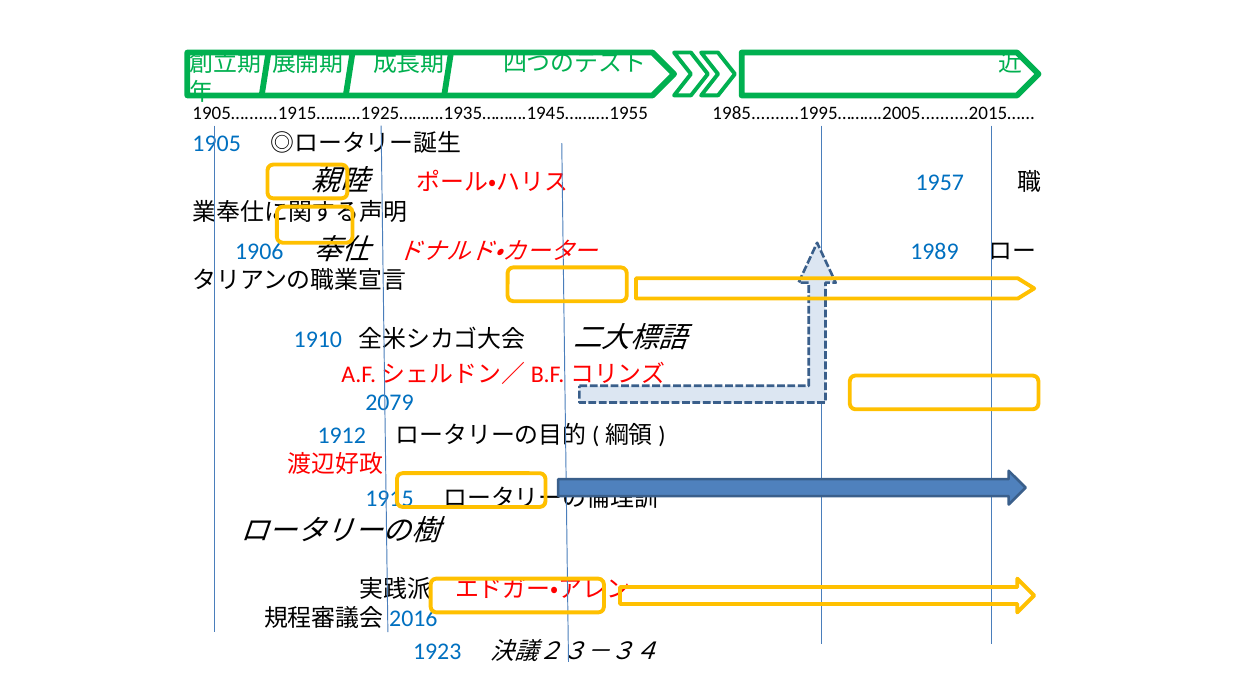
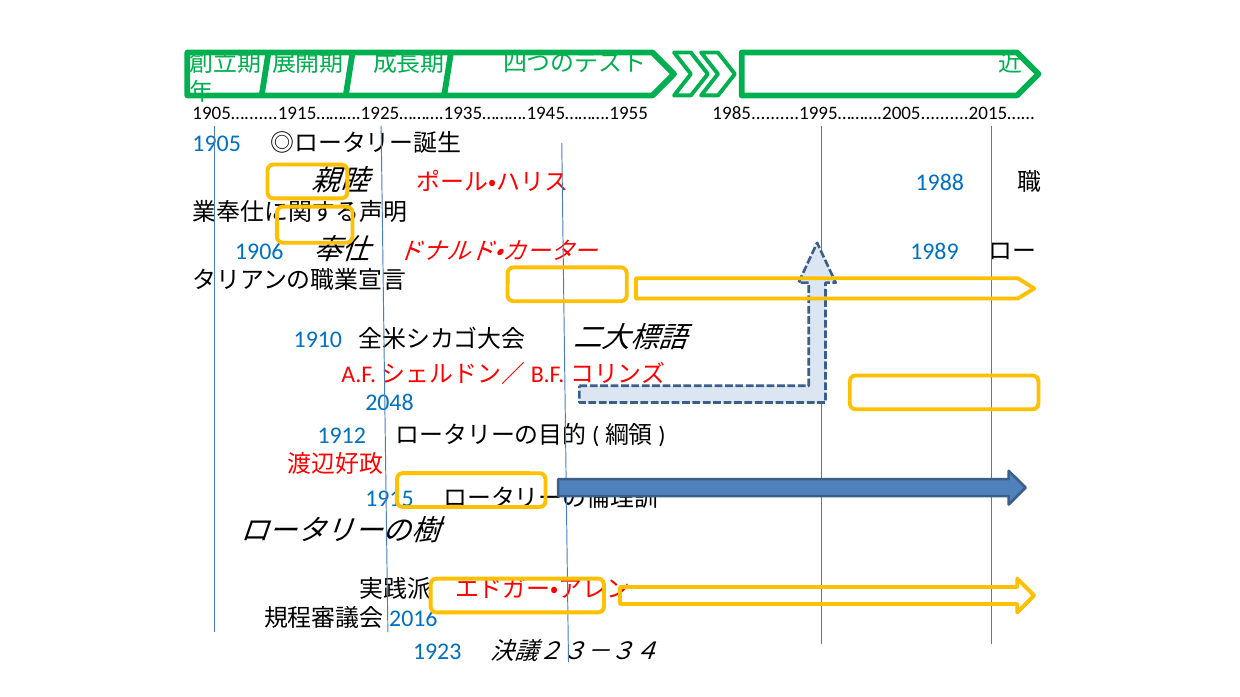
1957: 1957 -> 1988 (940, 183)
2079: 2079 -> 2048 (389, 403)
